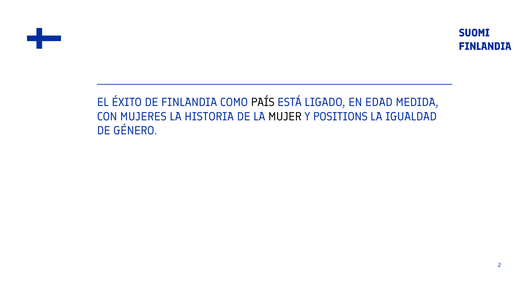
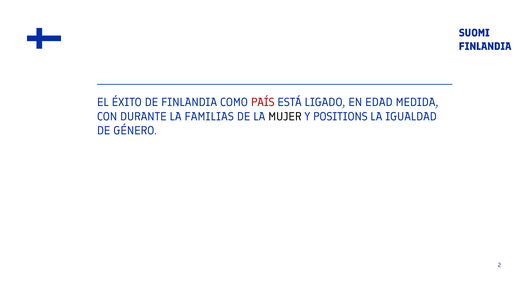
PAÍS colour: black -> red (263, 102)
MUJERES: MUJERES -> DURANTE (143, 116)
HISTORIA: HISTORIA -> FAMILIAS (209, 116)
